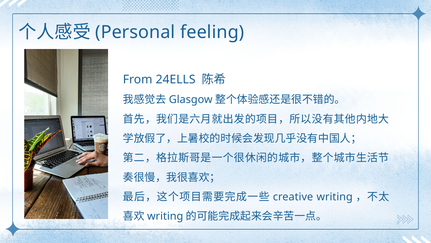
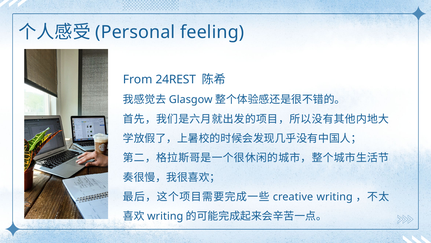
24ELLS: 24ELLS -> 24REST (176, 79)
